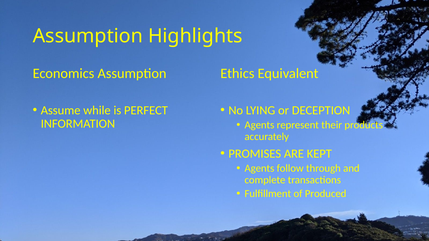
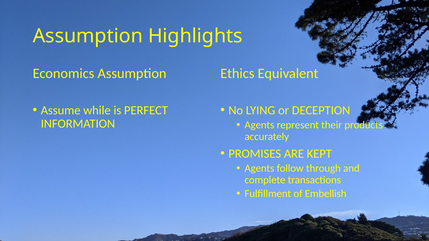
Produced: Produced -> Embellish (326, 194)
